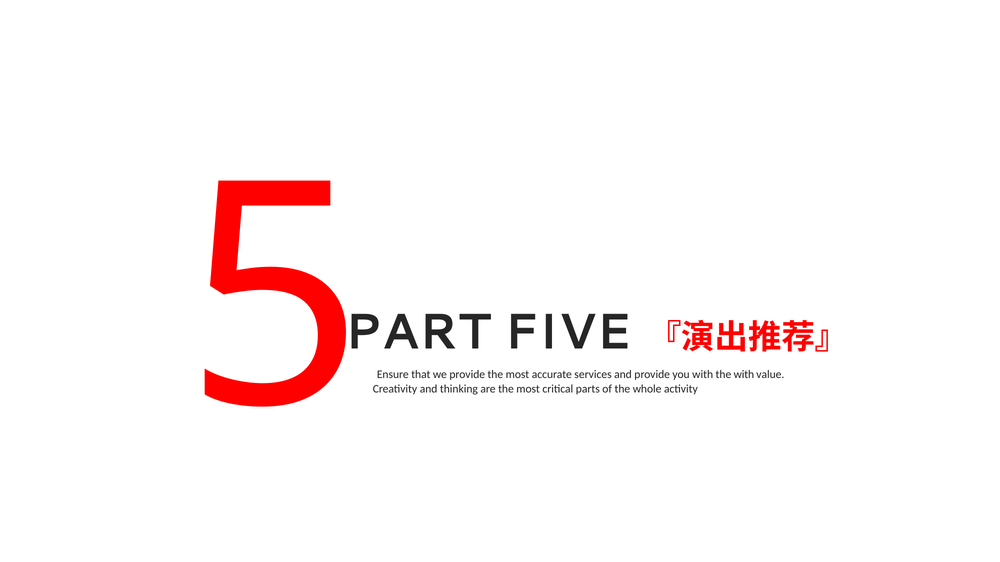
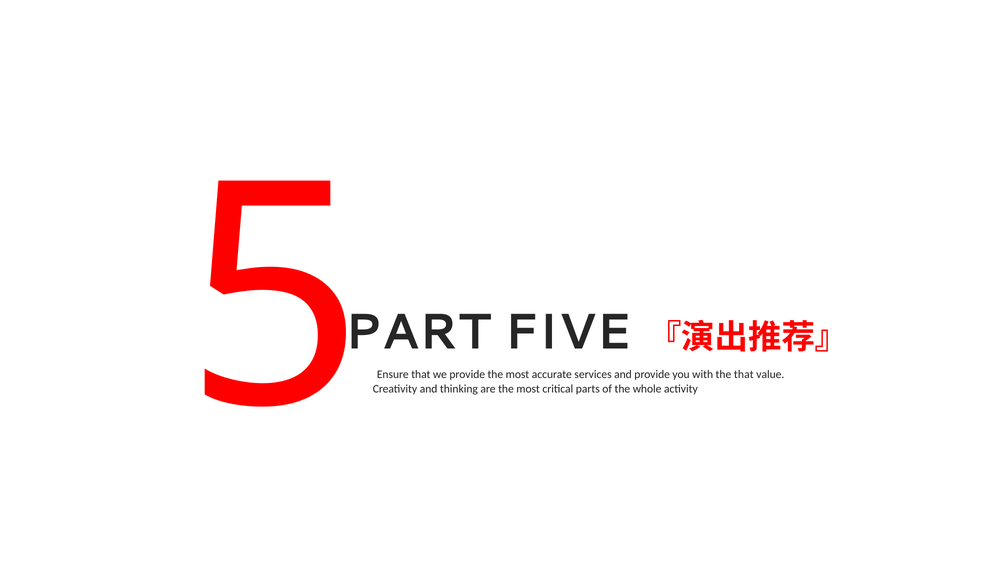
the with: with -> that (744, 375)
